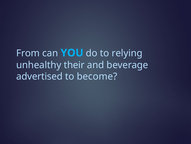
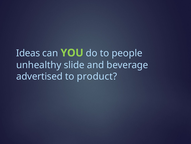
From: From -> Ideas (28, 53)
YOU colour: light blue -> light green (72, 53)
relying: relying -> people (127, 53)
their: their -> slide (74, 65)
become: become -> product (97, 76)
